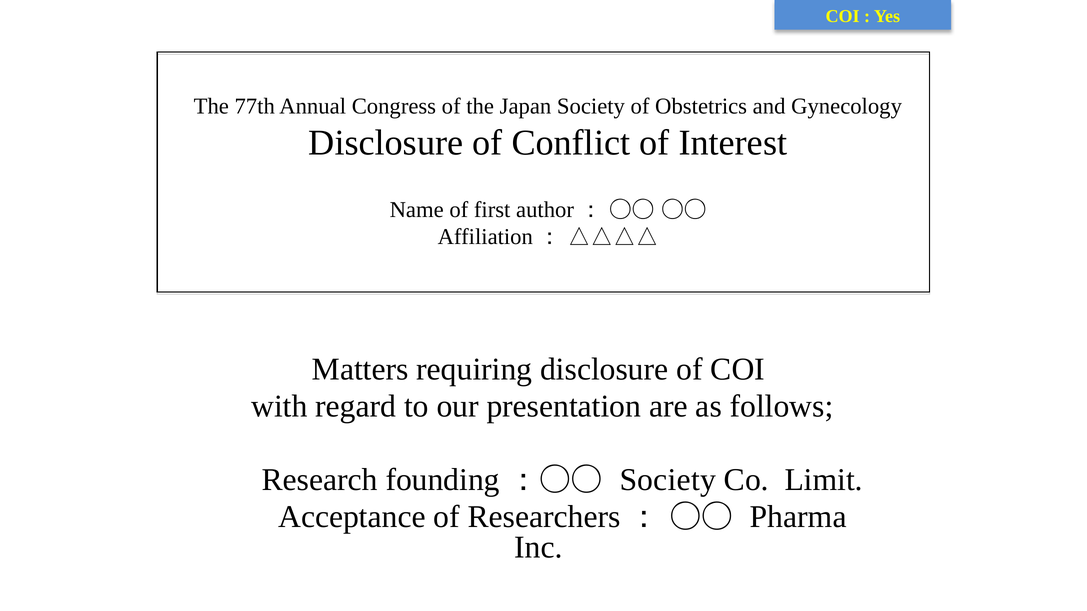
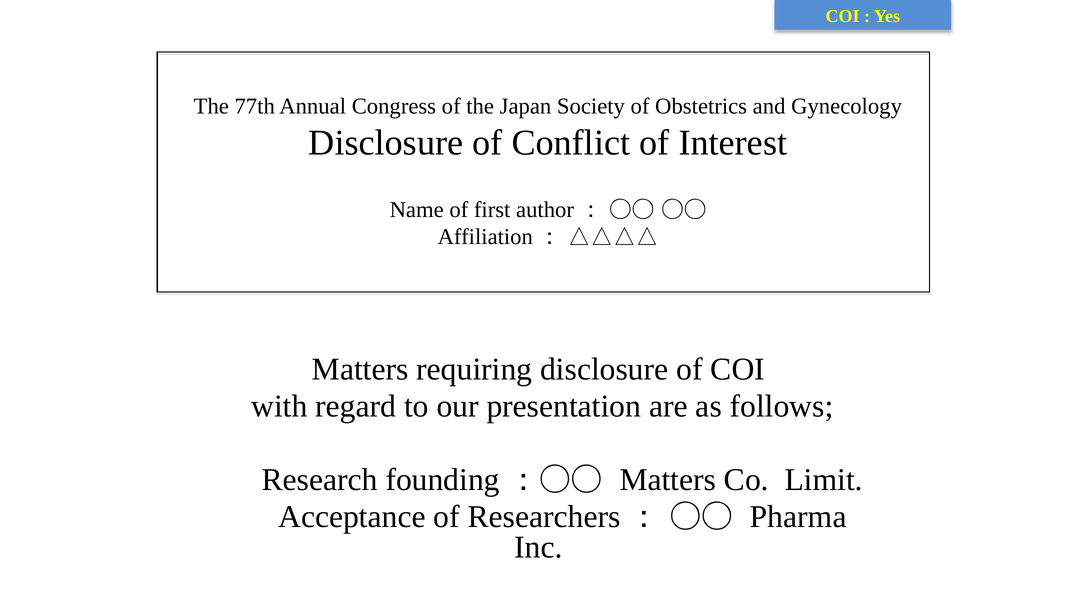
Society: Society -> Matters (668, 480)
